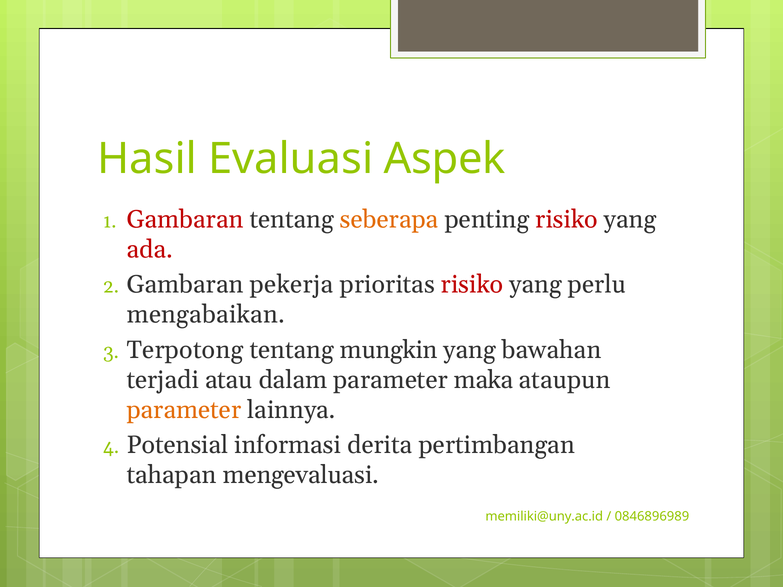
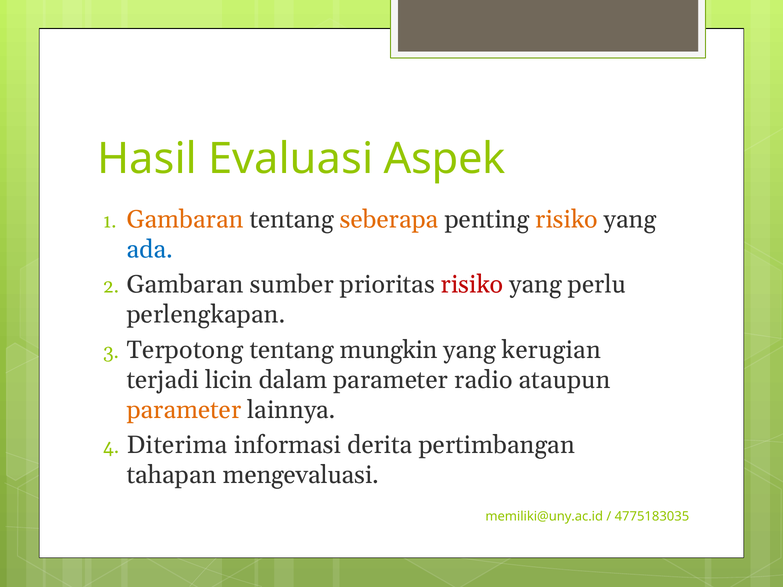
Gambaran colour: red -> orange (185, 220)
risiko colour: red -> orange (567, 220)
ada colour: red -> blue (150, 250)
pekerja: pekerja -> sumber (292, 285)
mengabaikan: mengabaikan -> perlengkapan (206, 315)
bawahan: bawahan -> kerugian (551, 350)
atau: atau -> licin (229, 380)
maka: maka -> radio (483, 380)
Potensial: Potensial -> Diterima (177, 445)
0846896989: 0846896989 -> 4775183035 (652, 517)
